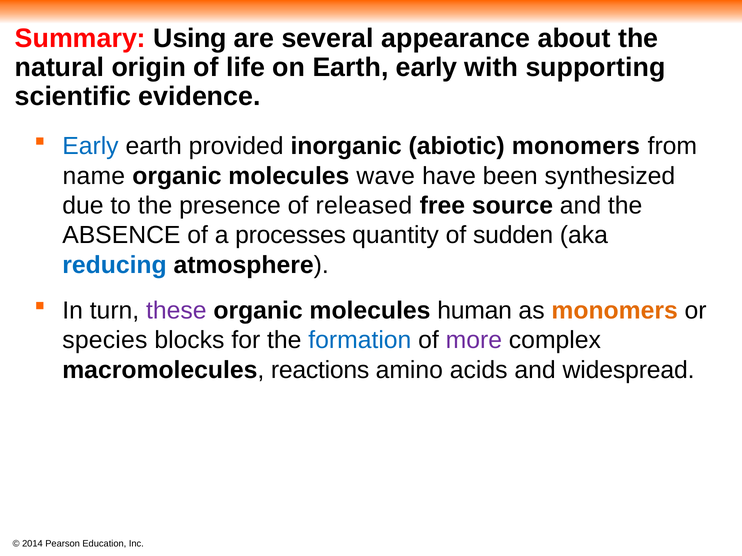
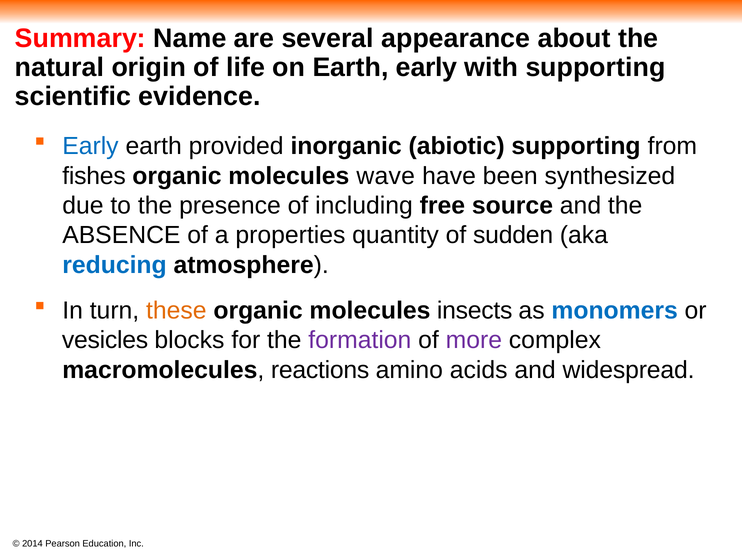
Using: Using -> Name (190, 39)
abiotic monomers: monomers -> supporting (576, 146)
name: name -> fishes (94, 176)
released: released -> including (364, 206)
processes: processes -> properties (290, 235)
these colour: purple -> orange (176, 311)
human: human -> insects (475, 311)
monomers colour: orange -> blue (615, 311)
species: species -> vesicles (105, 341)
formation colour: blue -> purple (360, 341)
